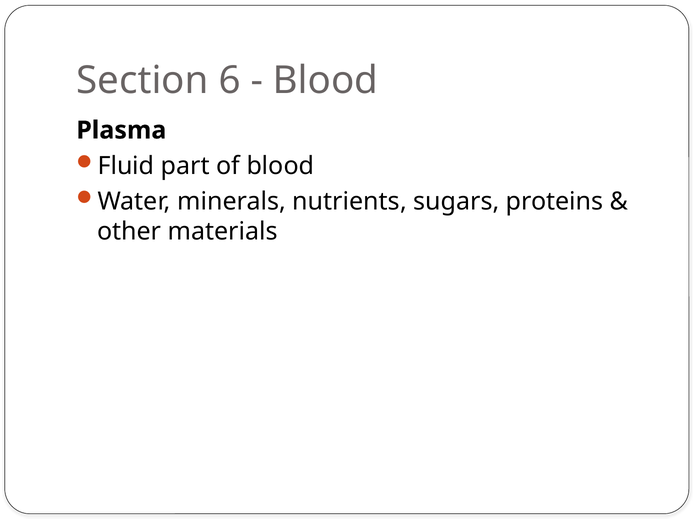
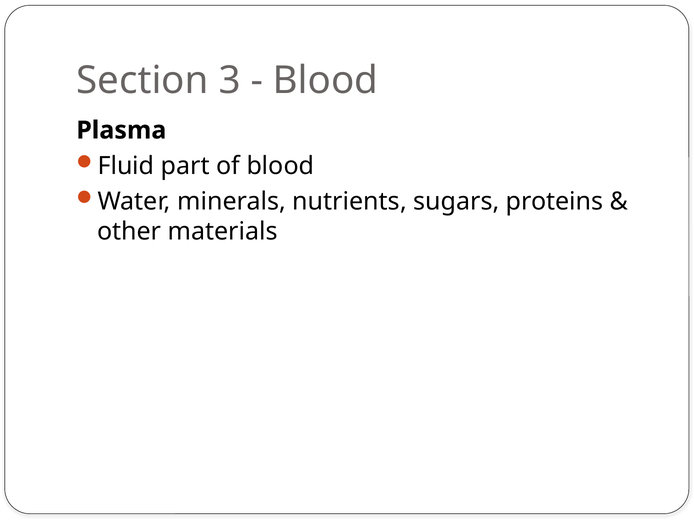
6: 6 -> 3 (230, 80)
